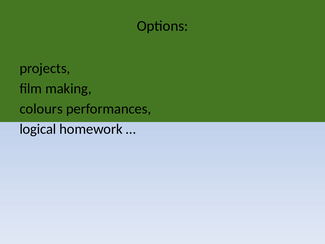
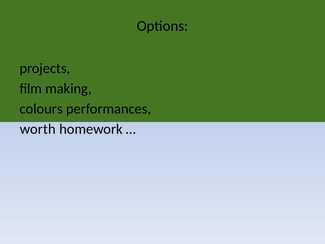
logical: logical -> worth (38, 129)
